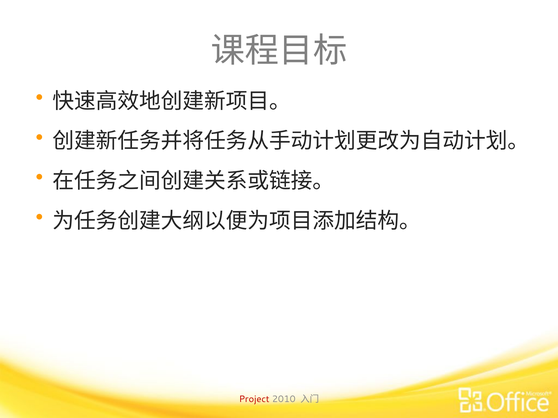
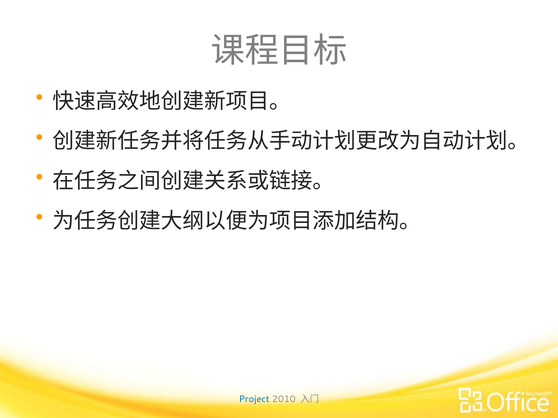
Project colour: red -> blue (254, 400)
